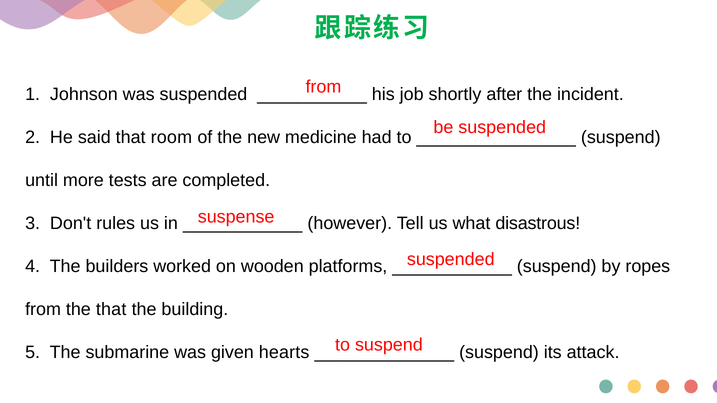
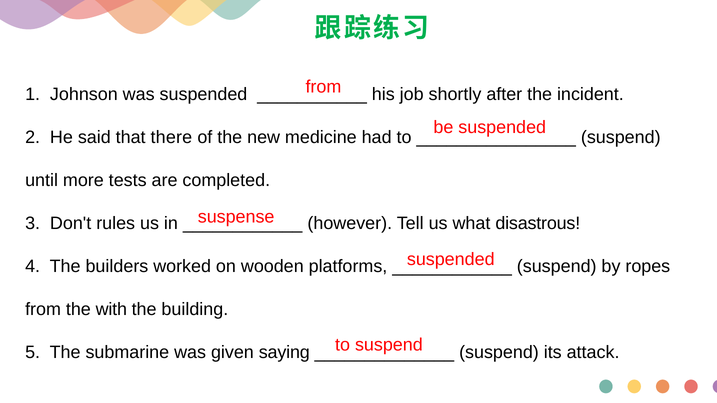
room: room -> there (171, 138)
the that: that -> with (111, 310)
hearts: hearts -> saying (284, 353)
